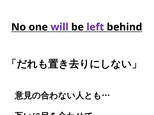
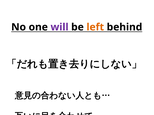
left colour: purple -> orange (95, 27)
